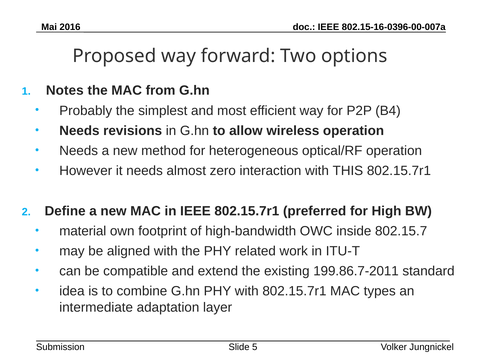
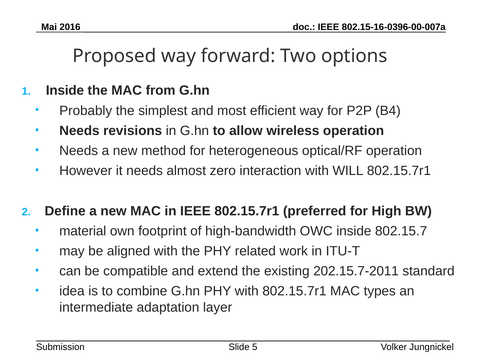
Notes: Notes -> Inside (65, 91)
THIS: THIS -> WILL (348, 171)
199.86.7-2011: 199.86.7-2011 -> 202.15.7-2011 (356, 272)
